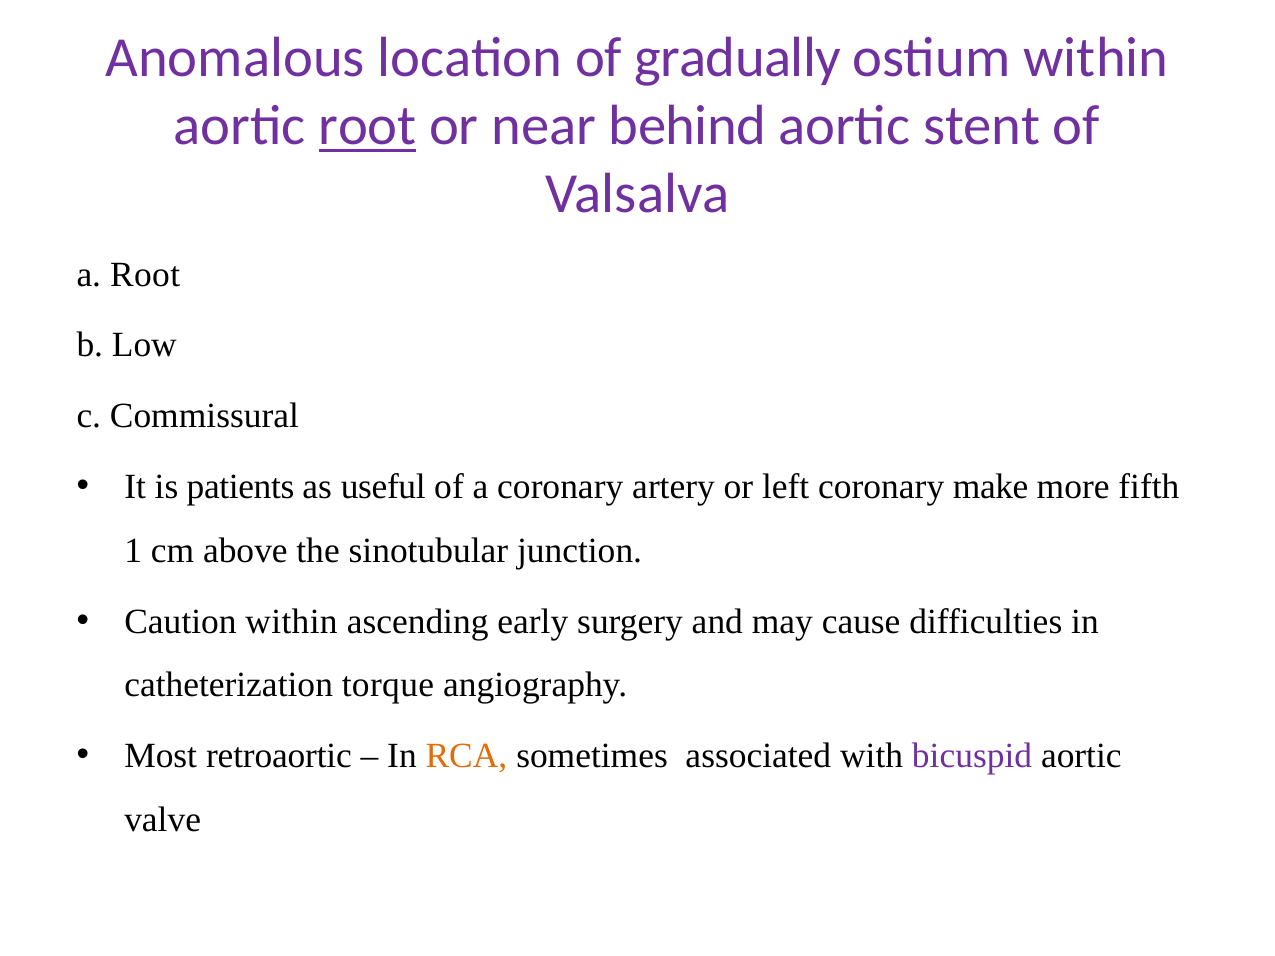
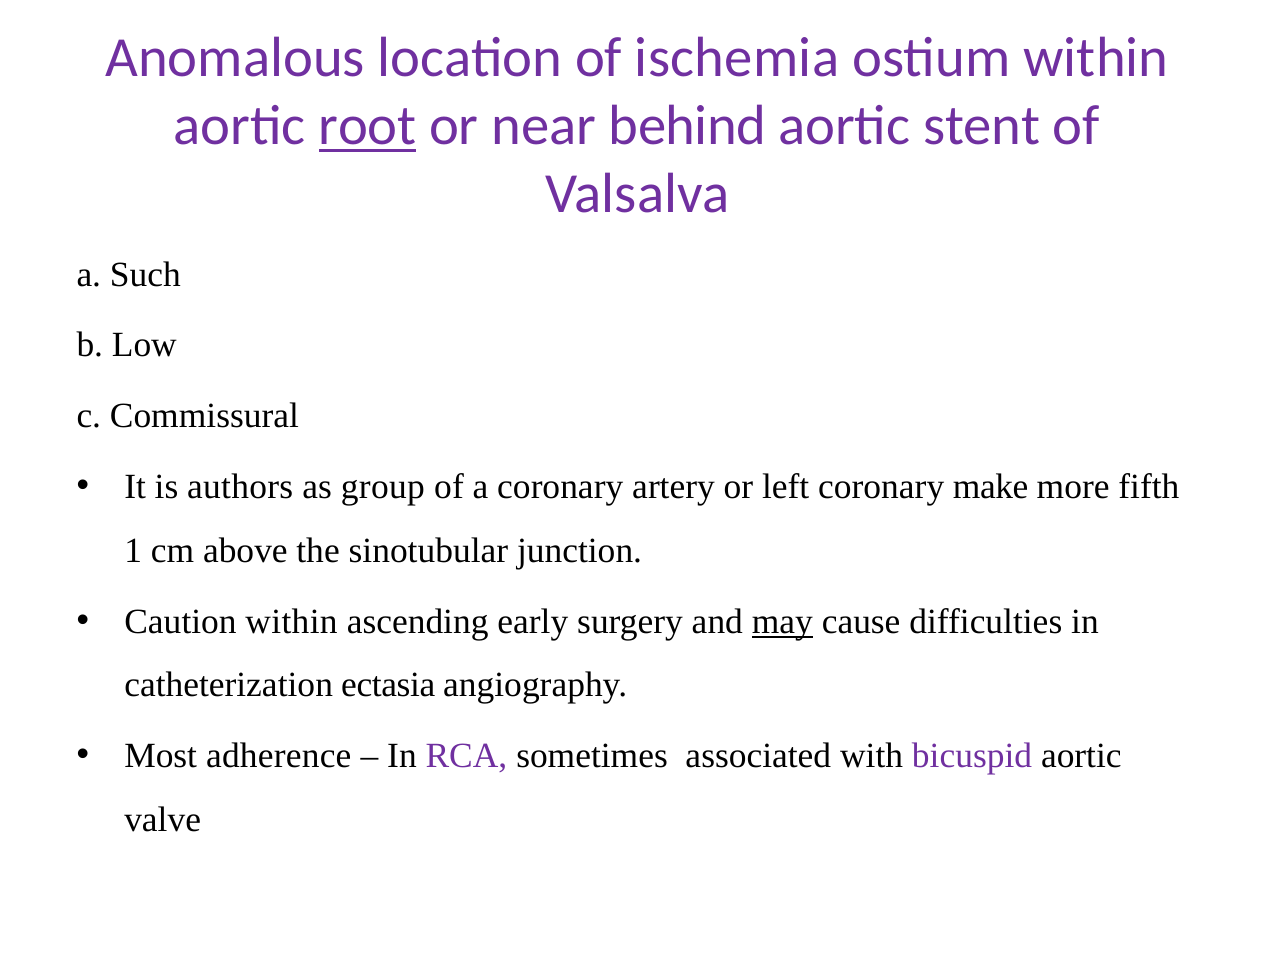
gradually: gradually -> ischemia (737, 58)
a Root: Root -> Such (145, 274)
patients: patients -> authors (240, 487)
useful: useful -> group (383, 487)
may underline: none -> present (782, 622)
torque: torque -> ectasia (388, 685)
retroaortic: retroaortic -> adherence (279, 756)
RCA colour: orange -> purple (466, 756)
